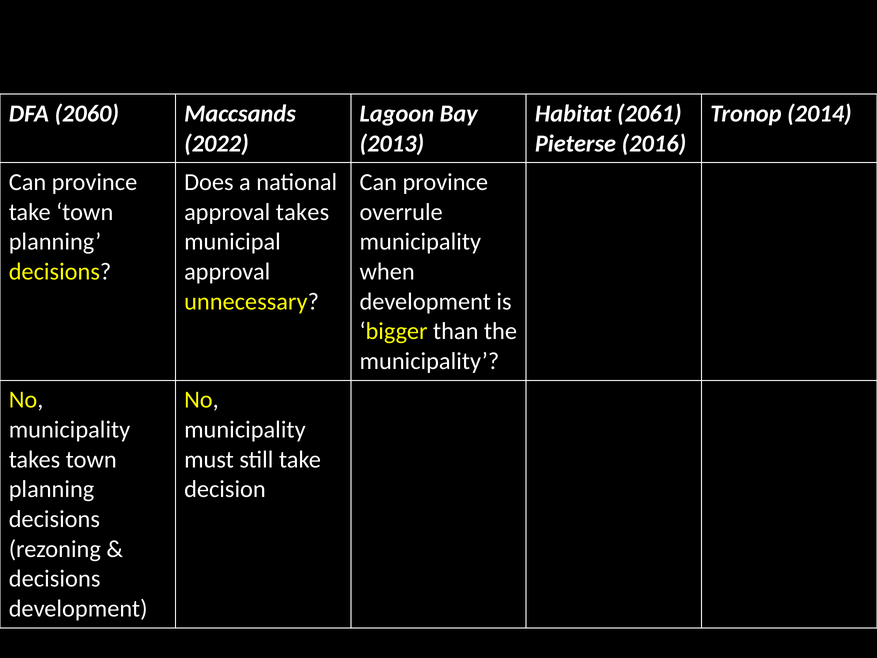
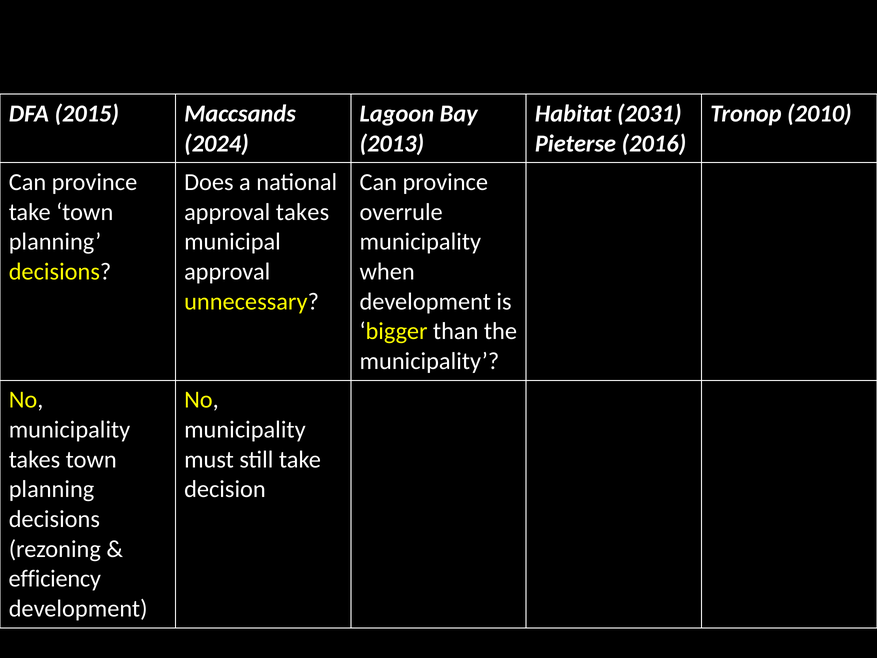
2060: 2060 -> 2015 (87, 114)
2061: 2061 -> 2031 (649, 114)
2014: 2014 -> 2010 (819, 114)
2022: 2022 -> 2024 (216, 143)
decisions: decisions -> efficiency (55, 579)
